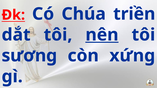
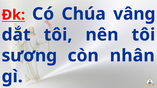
triền: triền -> vâng (134, 14)
nên underline: present -> none (102, 35)
xứng: xứng -> nhân (132, 56)
